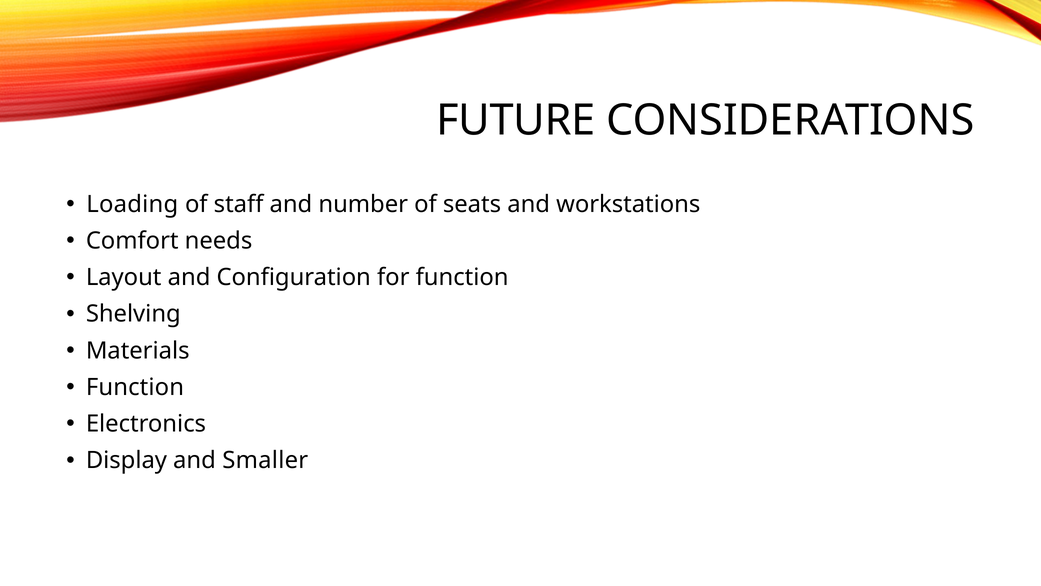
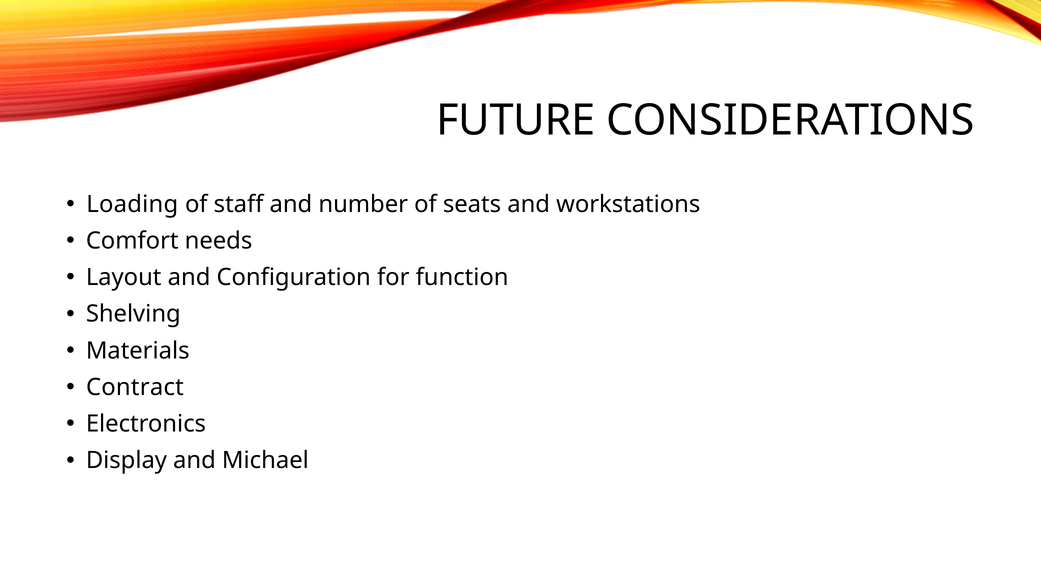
Function: Function -> Contract (135, 387)
Smaller: Smaller -> Michael (265, 460)
